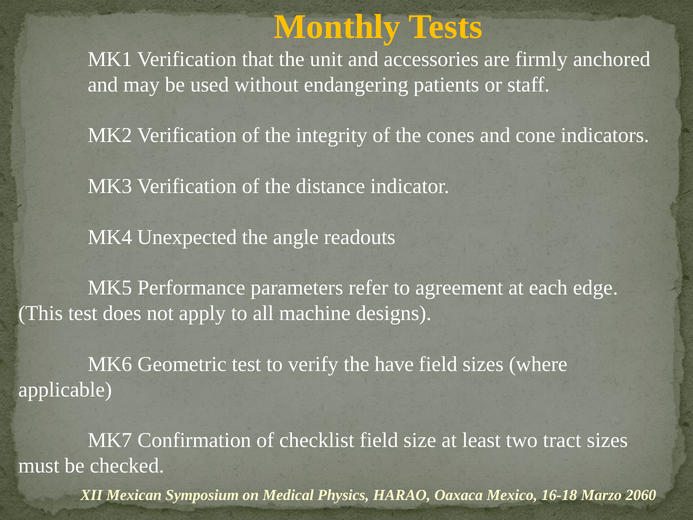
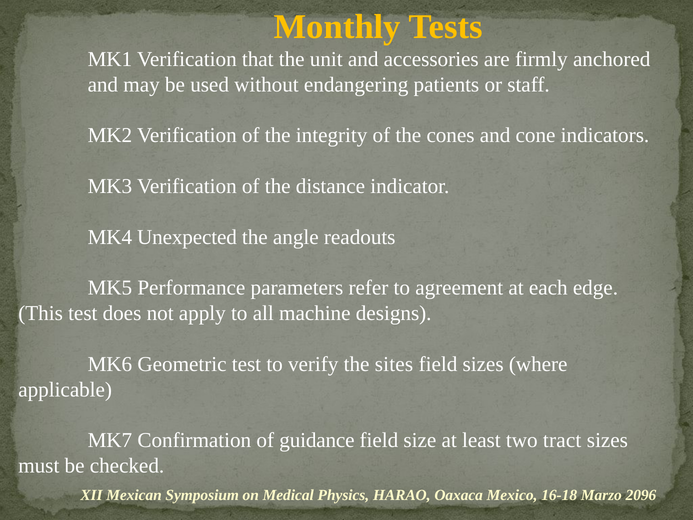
have: have -> sites (394, 364)
checklist: checklist -> guidance (317, 440)
2060: 2060 -> 2096 (641, 495)
